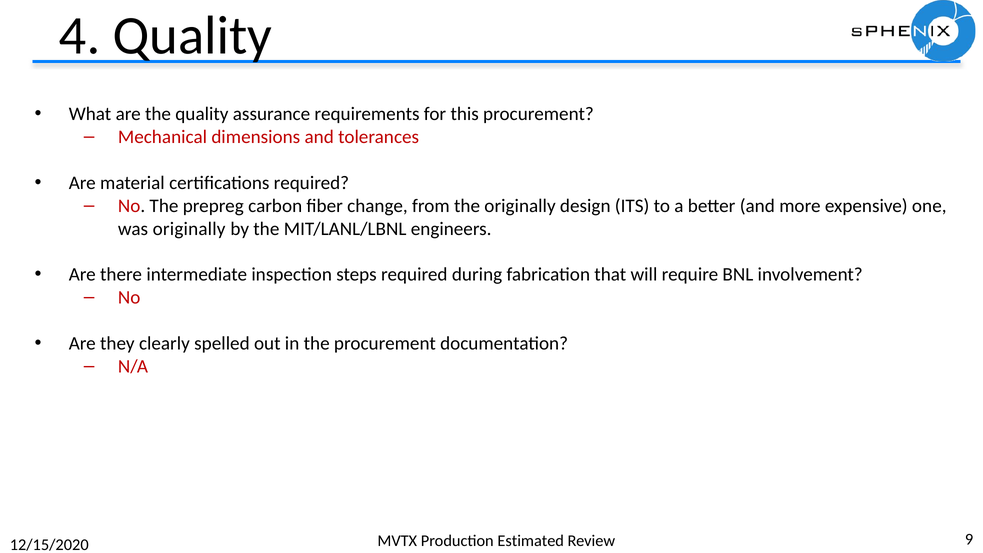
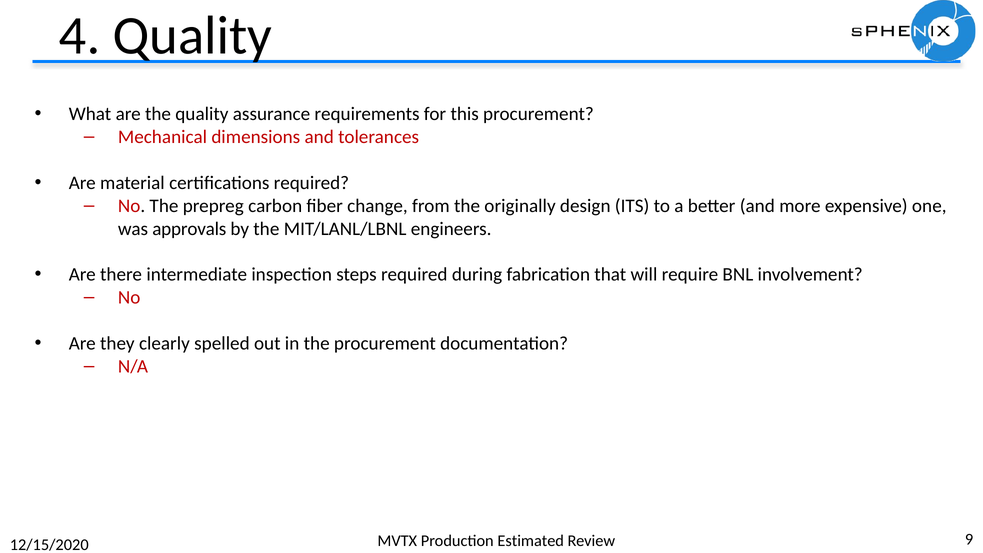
was originally: originally -> approvals (189, 229)
